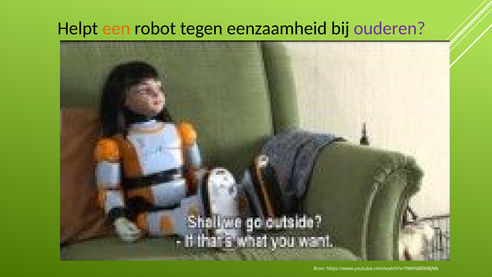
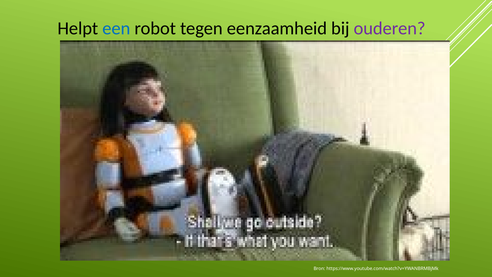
een colour: orange -> blue (116, 28)
